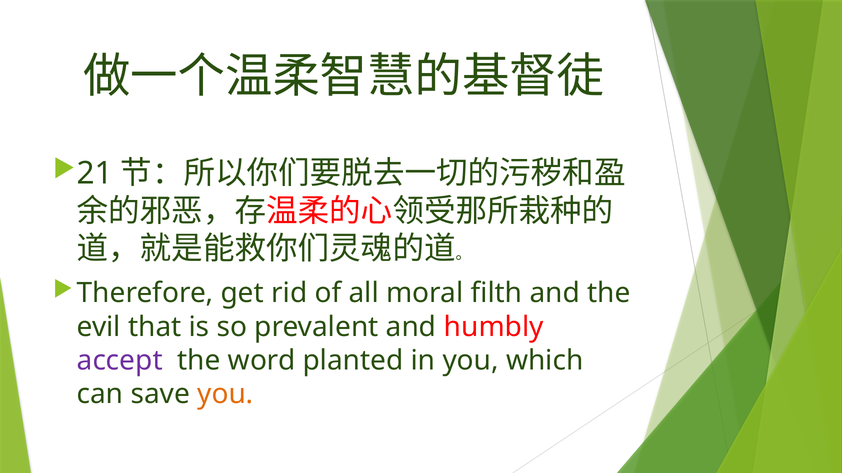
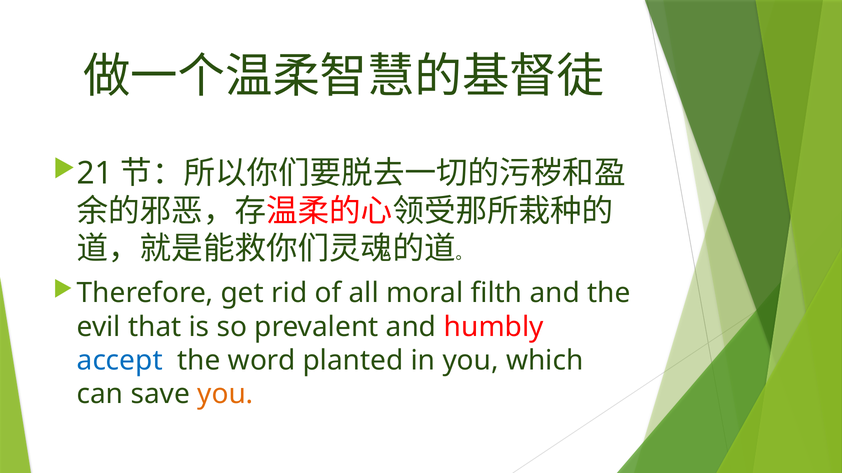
accept colour: purple -> blue (120, 361)
